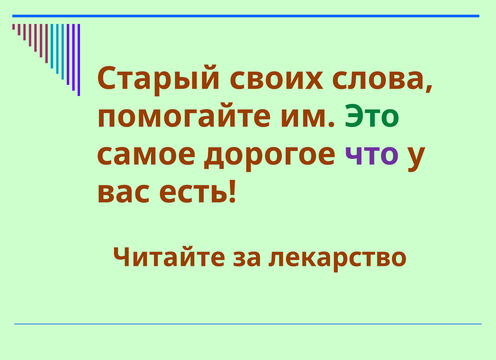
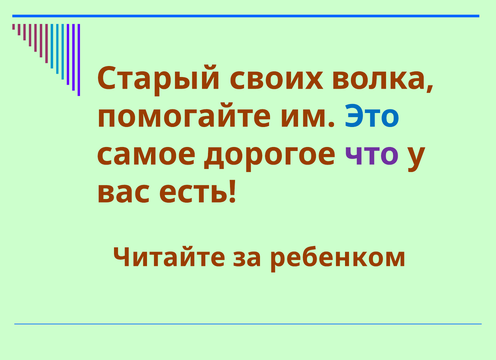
слова: слова -> волка (383, 78)
Это colour: green -> blue (372, 116)
лекарство: лекарство -> ребенком (338, 257)
